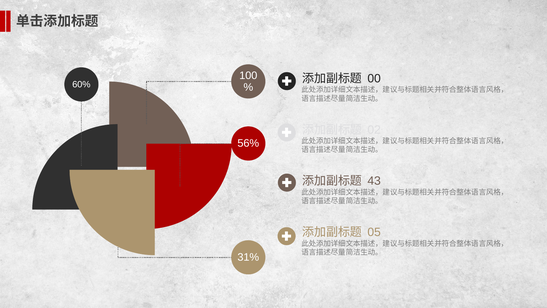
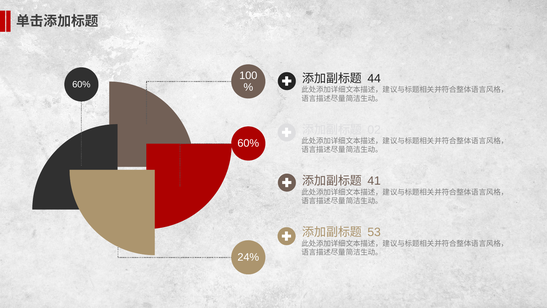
00: 00 -> 44 (374, 78)
56%: 56% -> 60% (248, 143)
43: 43 -> 41 (374, 181)
05: 05 -> 53 (374, 232)
31%: 31% -> 24% (248, 257)
